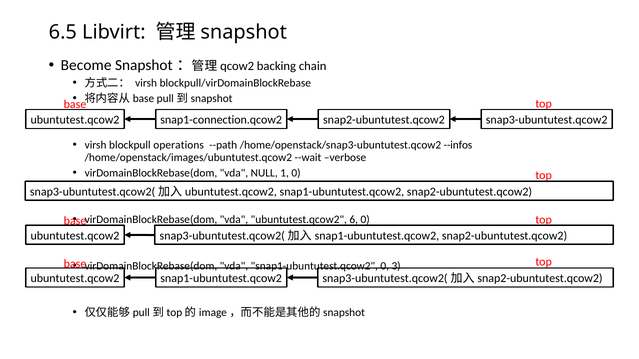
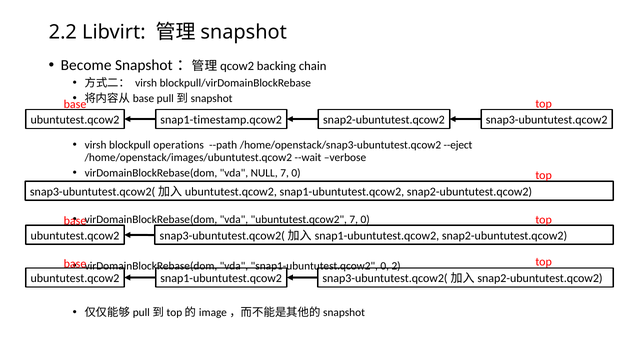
6.5: 6.5 -> 2.2 (63, 32)
snap1-connection.qcow2: snap1-connection.qcow2 -> snap1-timestamp.qcow2 (221, 120)
--infos: --infos -> --eject (458, 145)
NULL 1: 1 -> 7 (285, 173)
ubuntutest.qcow2 6: 6 -> 7 (354, 220)
3: 3 -> 2 (396, 266)
